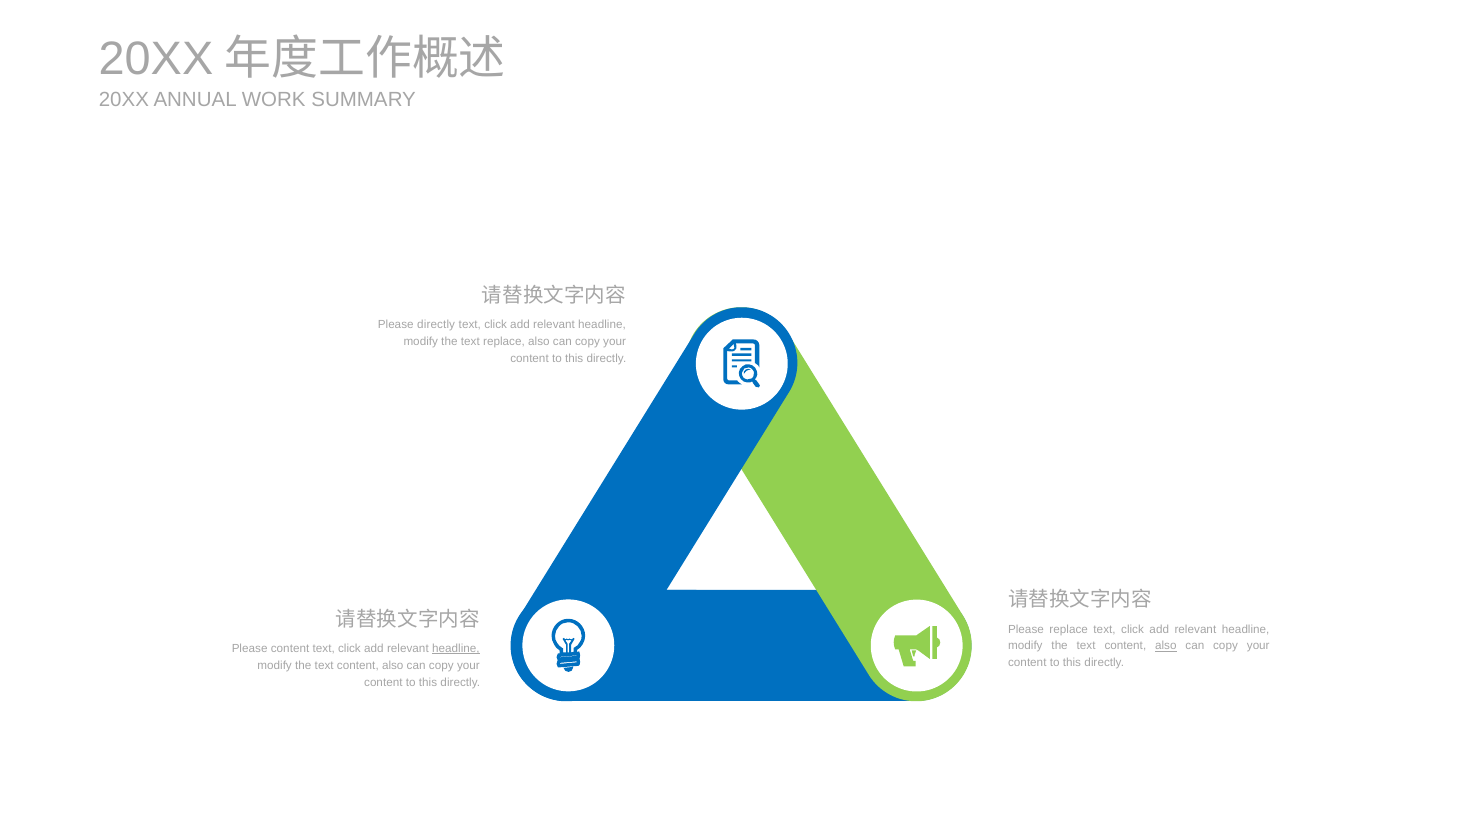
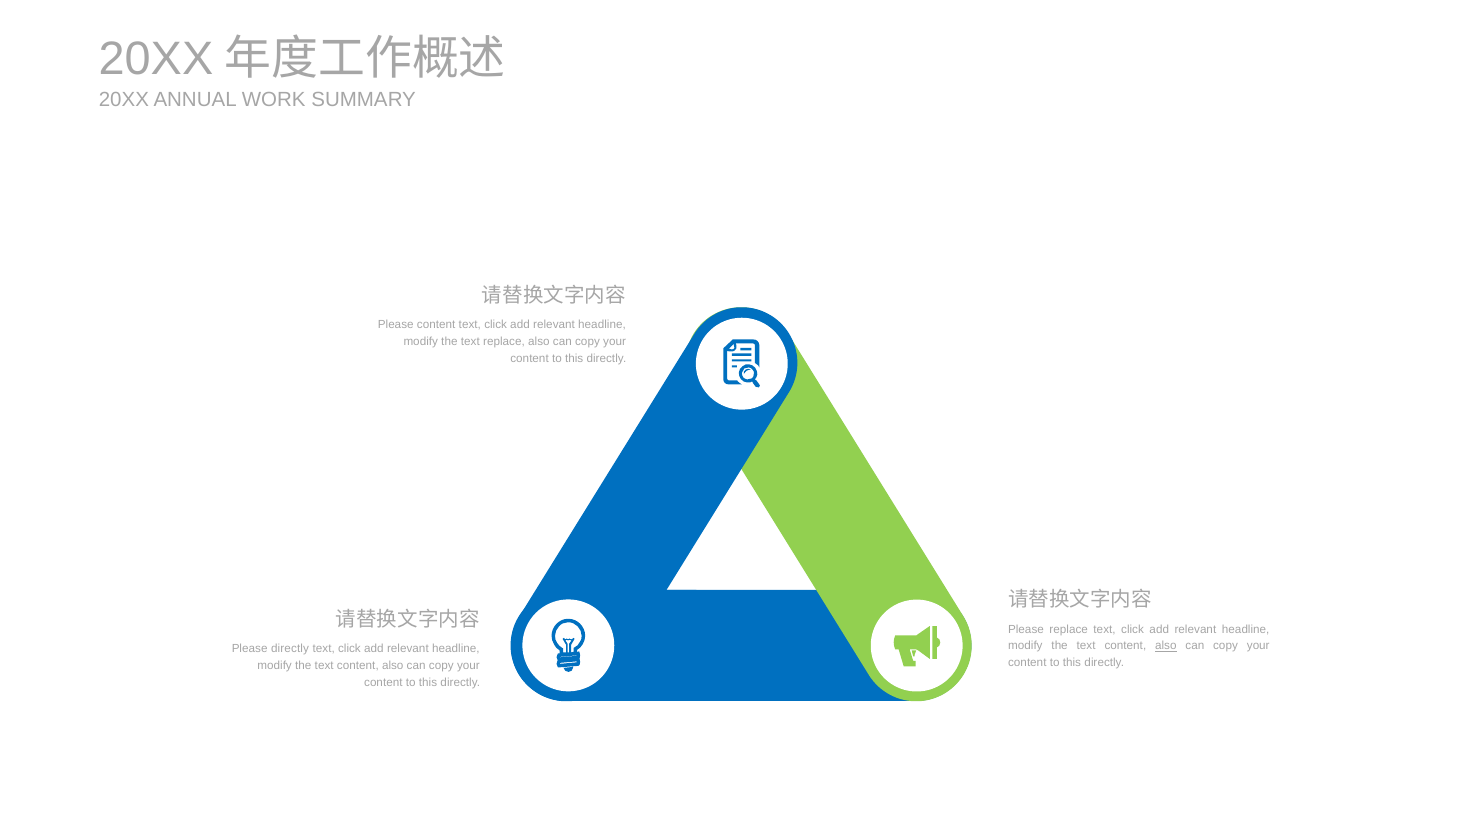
Please directly: directly -> content (436, 324)
Please content: content -> directly (290, 648)
headline underline: present -> none (456, 648)
